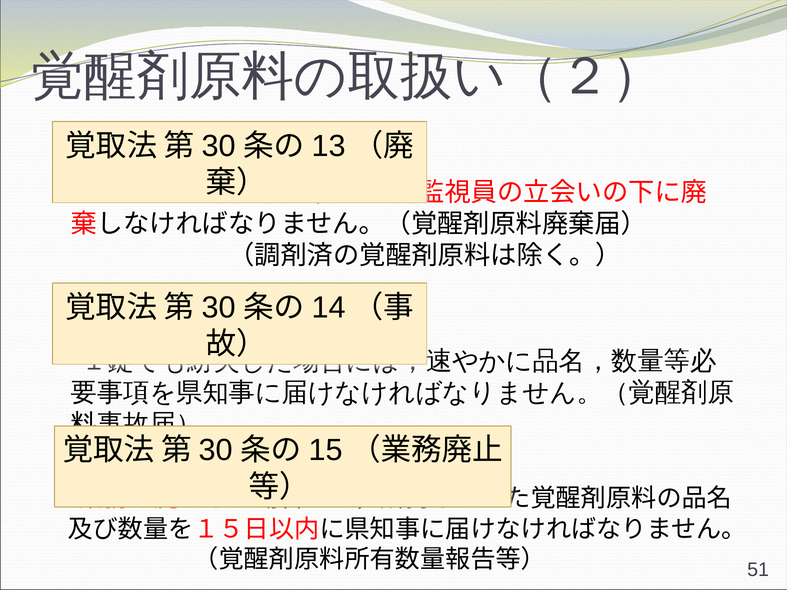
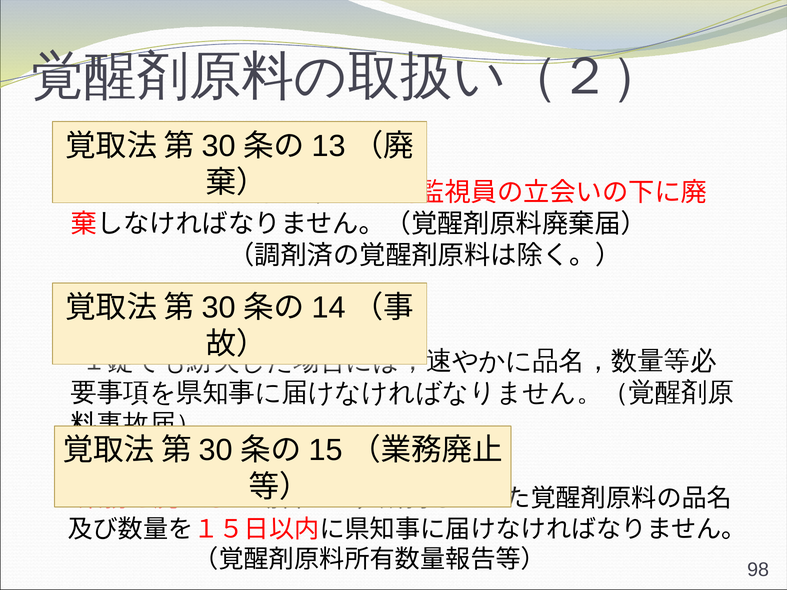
51: 51 -> 98 (758, 570)
